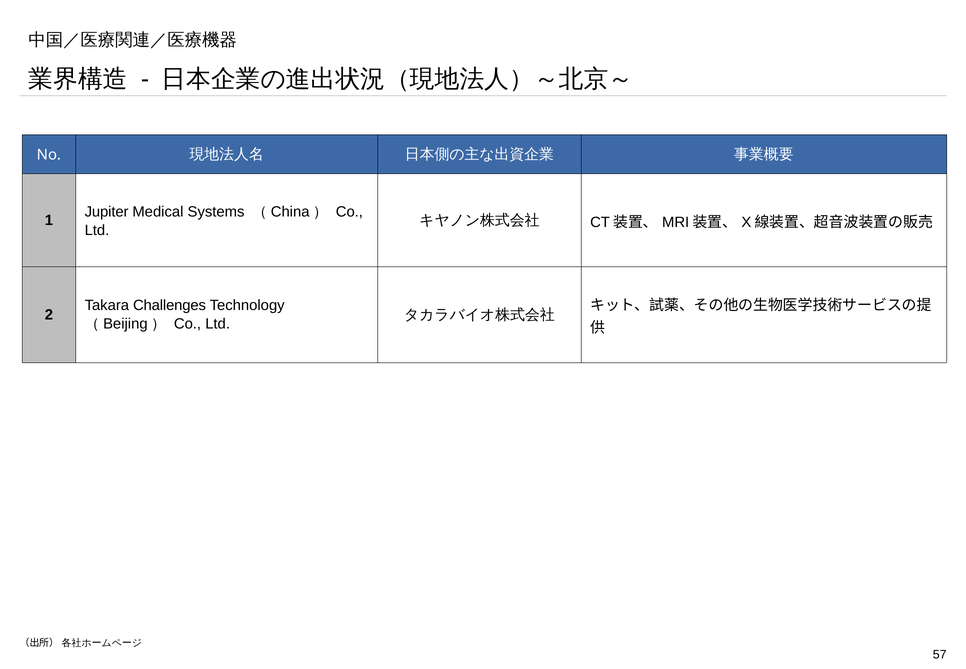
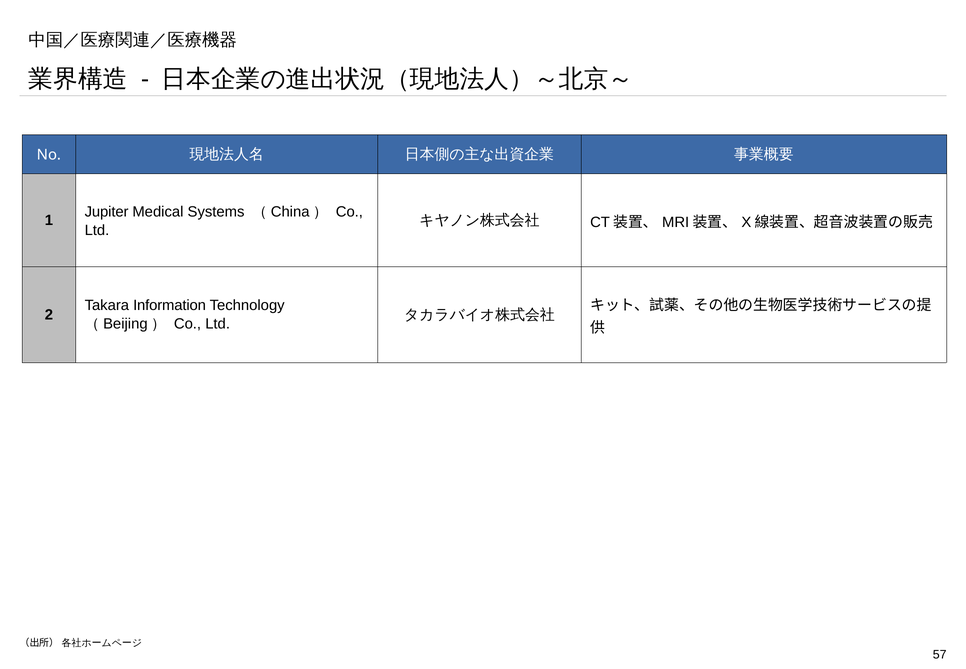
Challenges: Challenges -> Information (170, 305)
